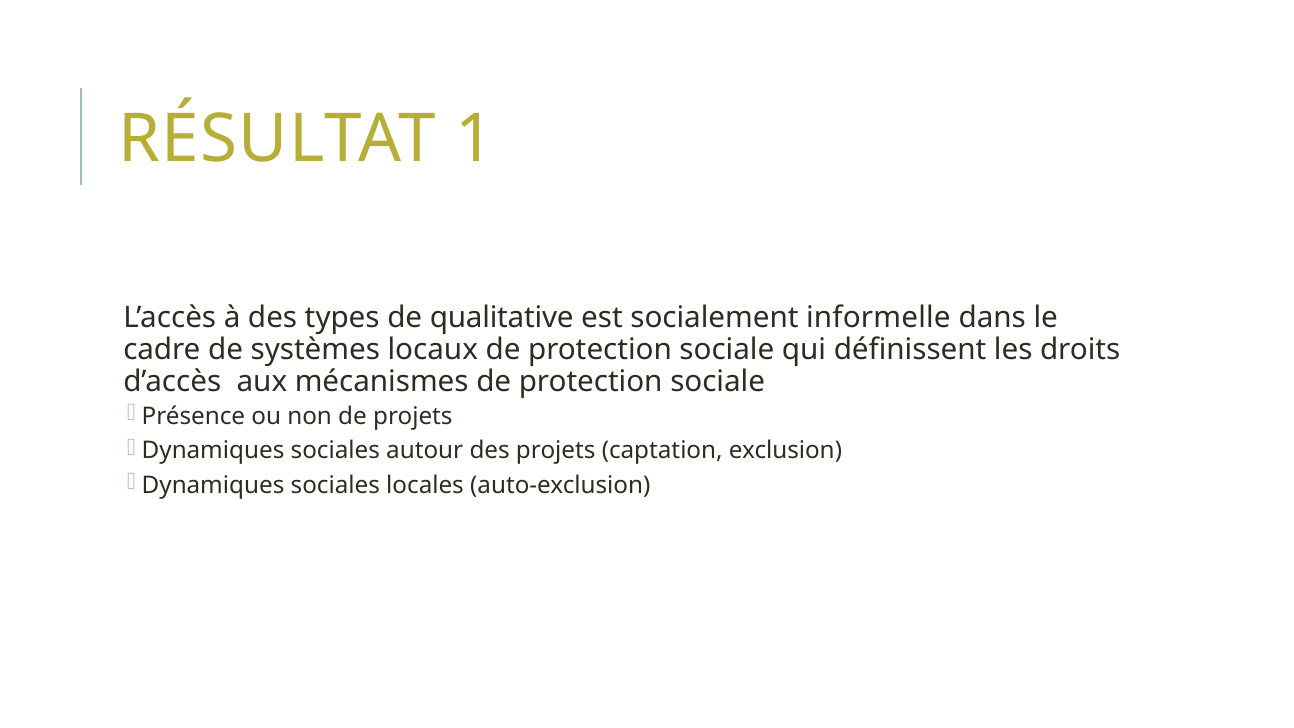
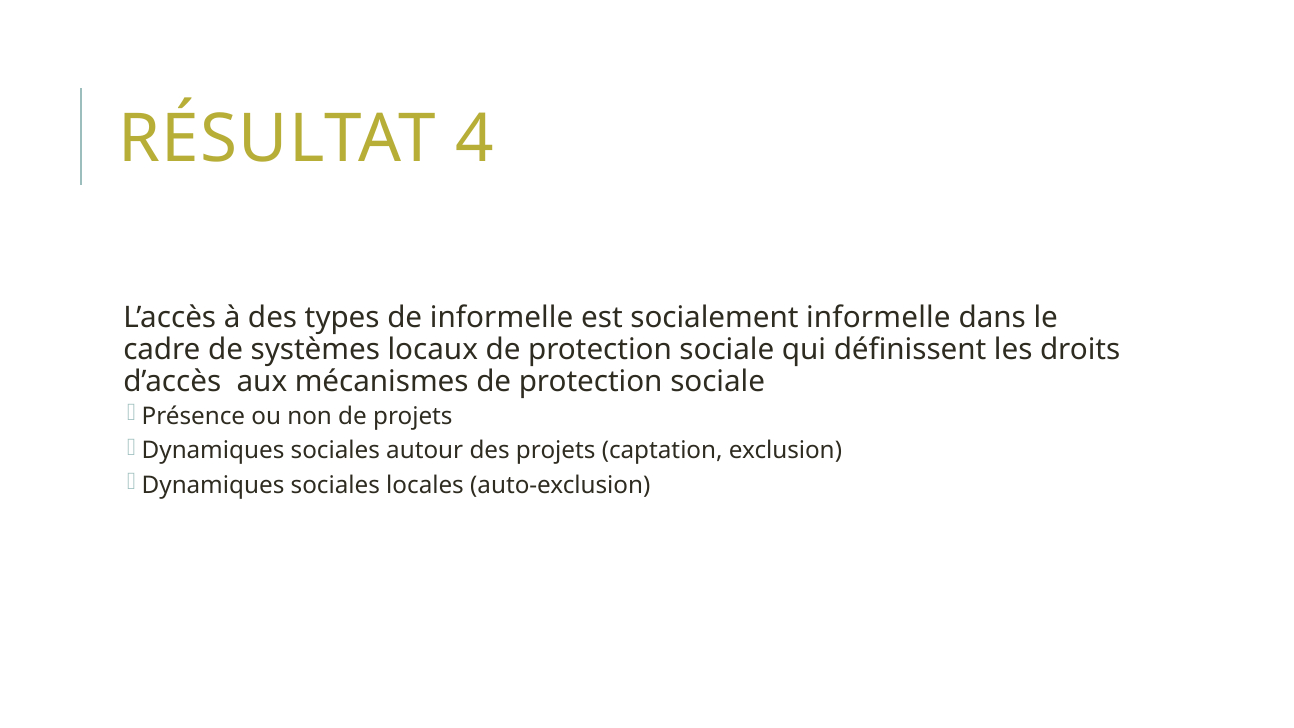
1: 1 -> 4 (475, 139)
de qualitative: qualitative -> informelle (502, 318)
